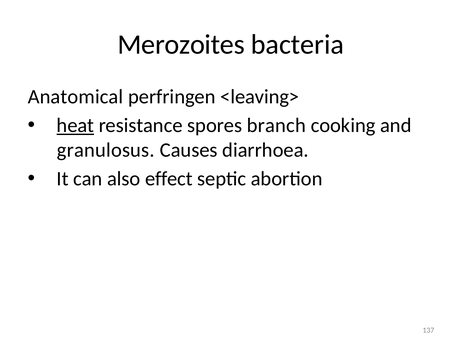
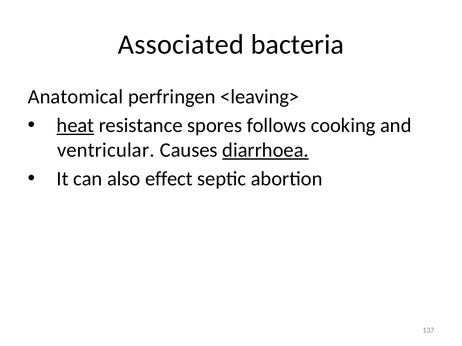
Merozoites: Merozoites -> Associated (181, 45)
branch: branch -> follows (276, 126)
granulosus: granulosus -> ventricular (106, 150)
diarrhoea underline: none -> present (266, 150)
